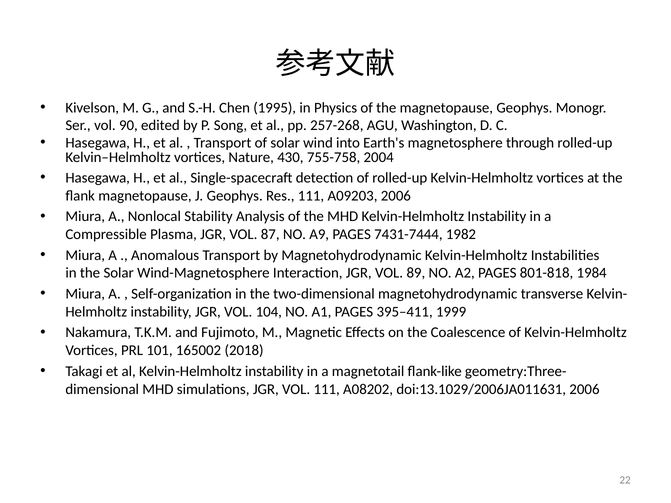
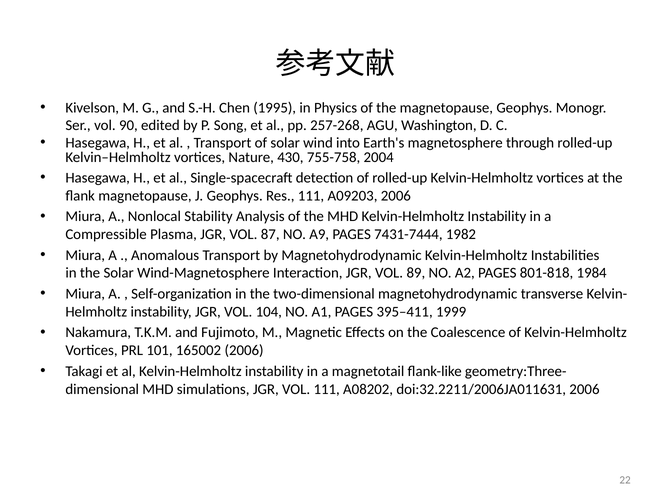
165002 2018: 2018 -> 2006 (244, 351)
doi:13.1029/2006JA011631: doi:13.1029/2006JA011631 -> doi:32.2211/2006JA011631 (481, 389)
